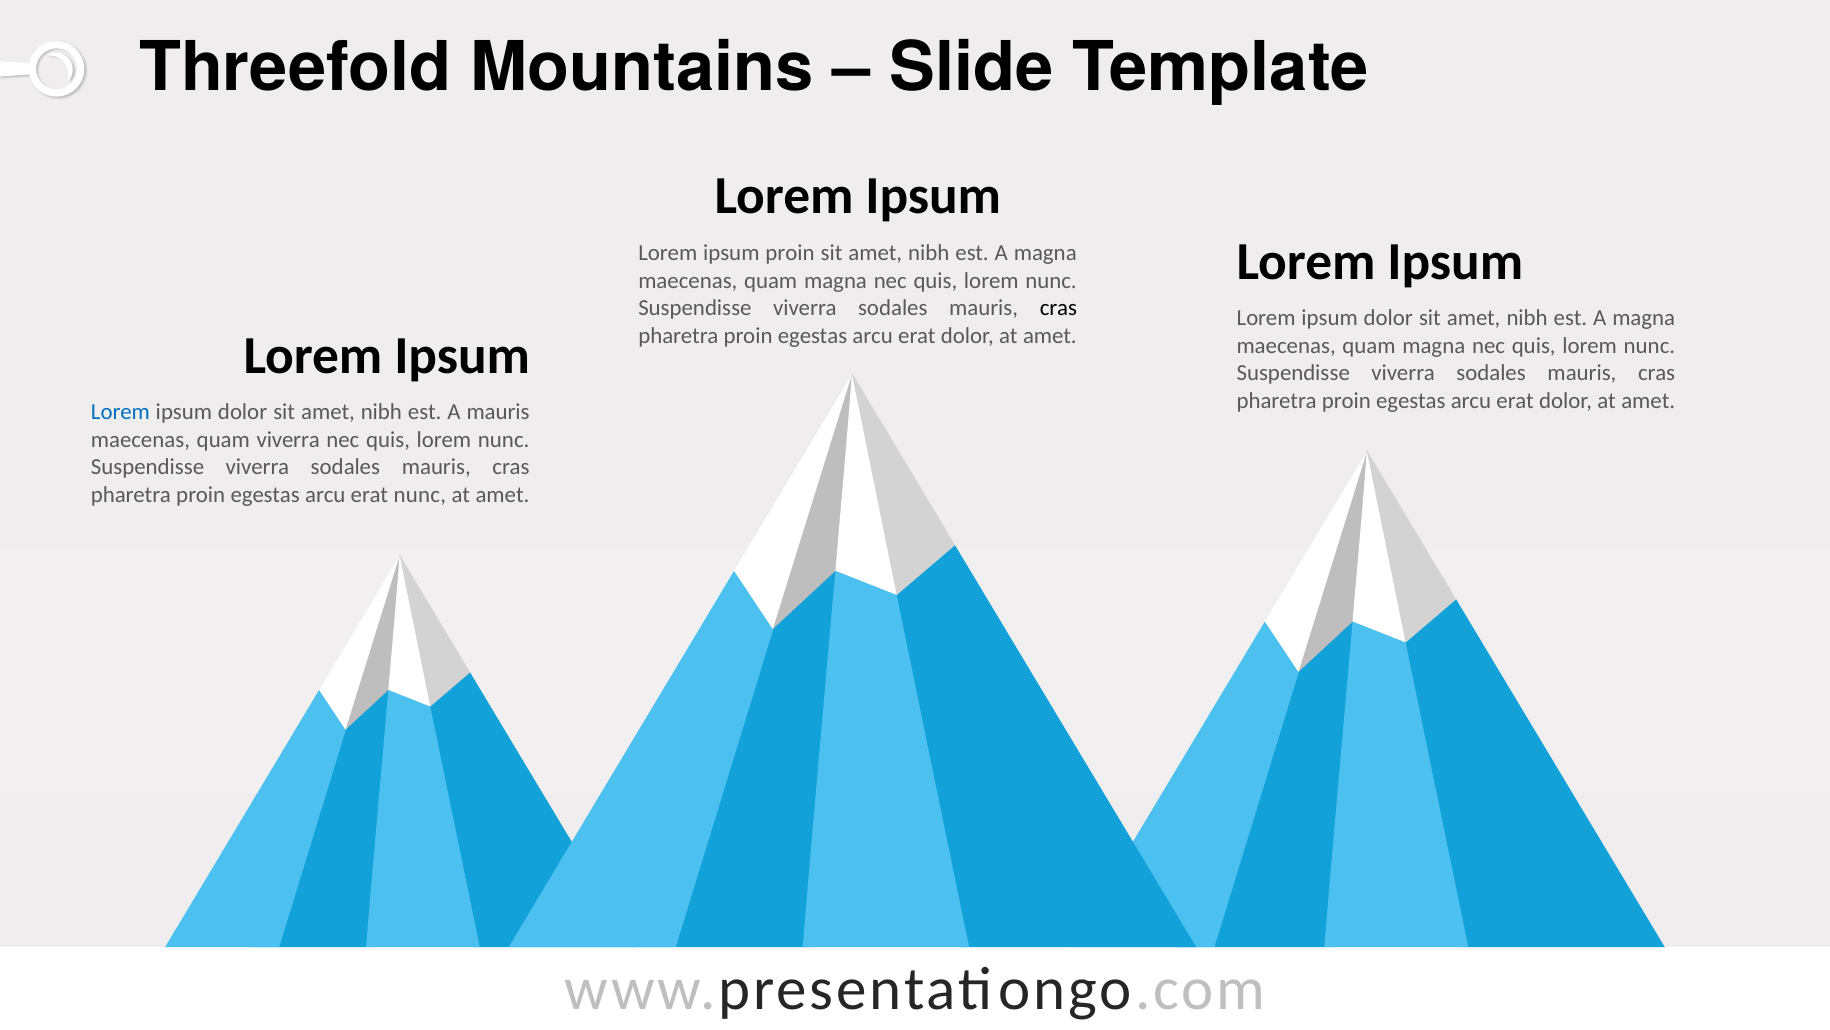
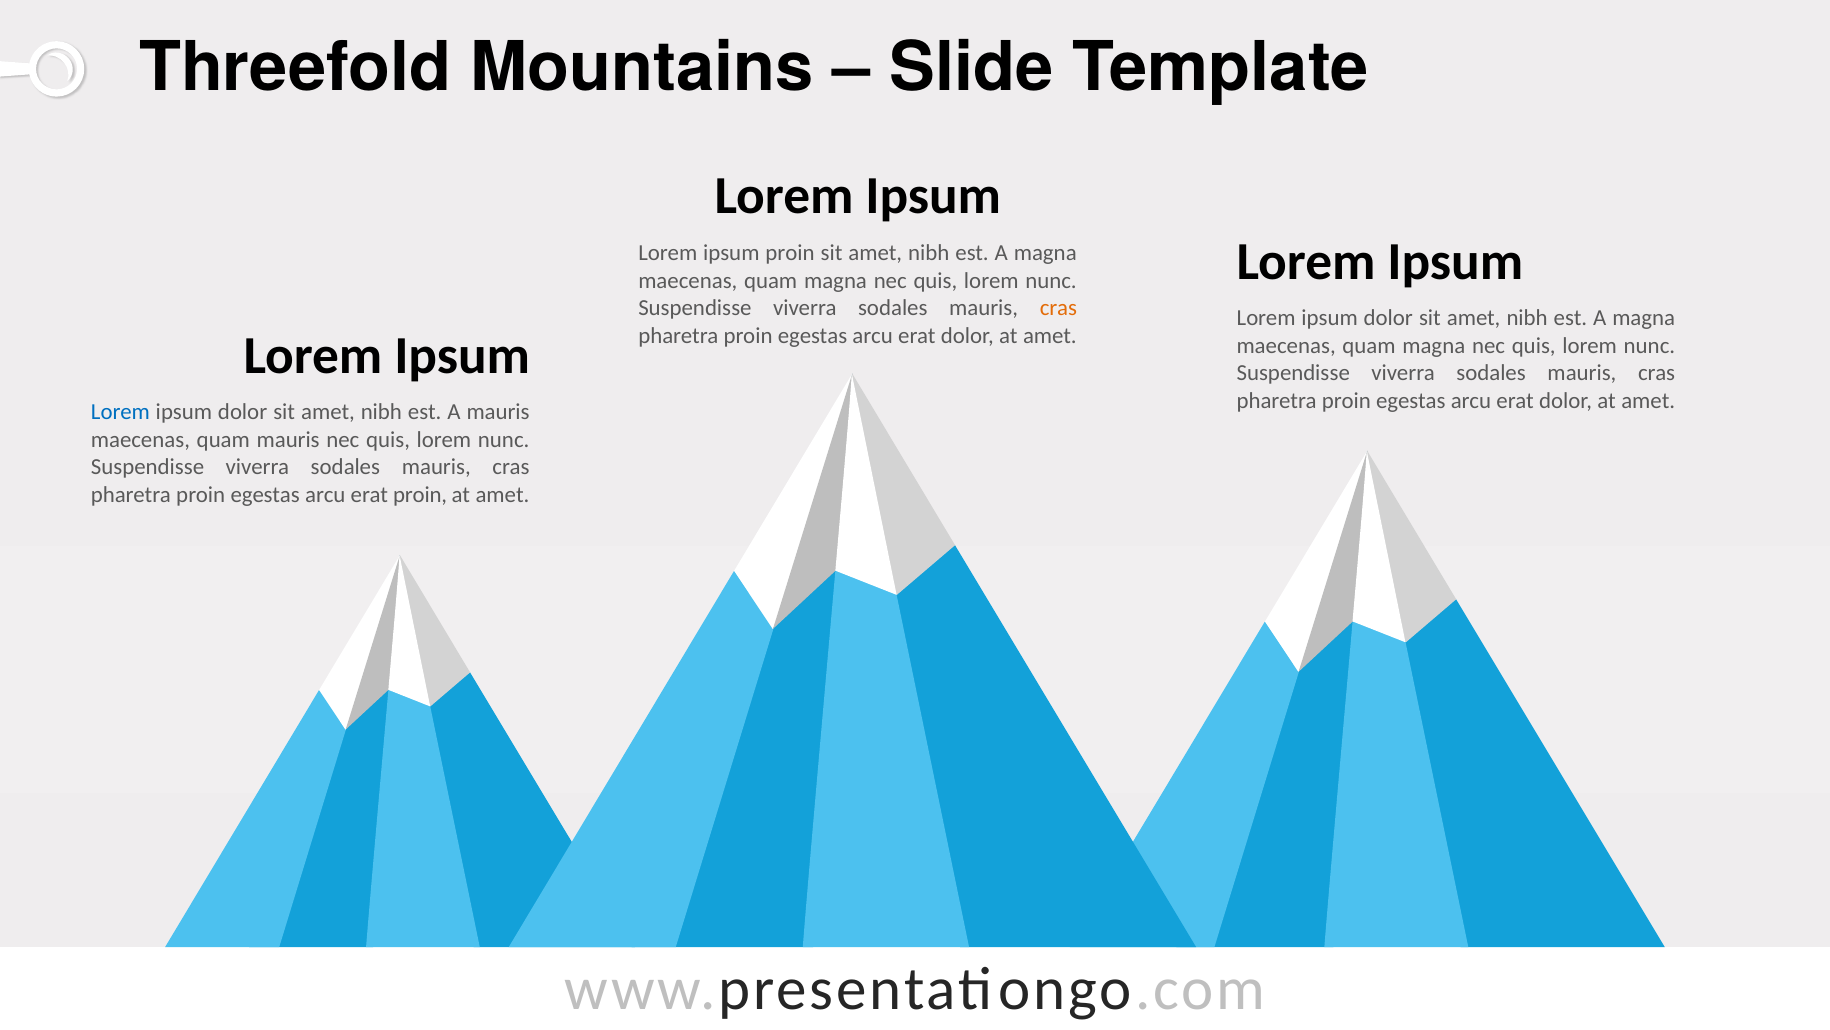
cras colour: black -> orange (1058, 308)
quam viverra: viverra -> mauris (288, 439)
erat nunc: nunc -> proin (420, 494)
